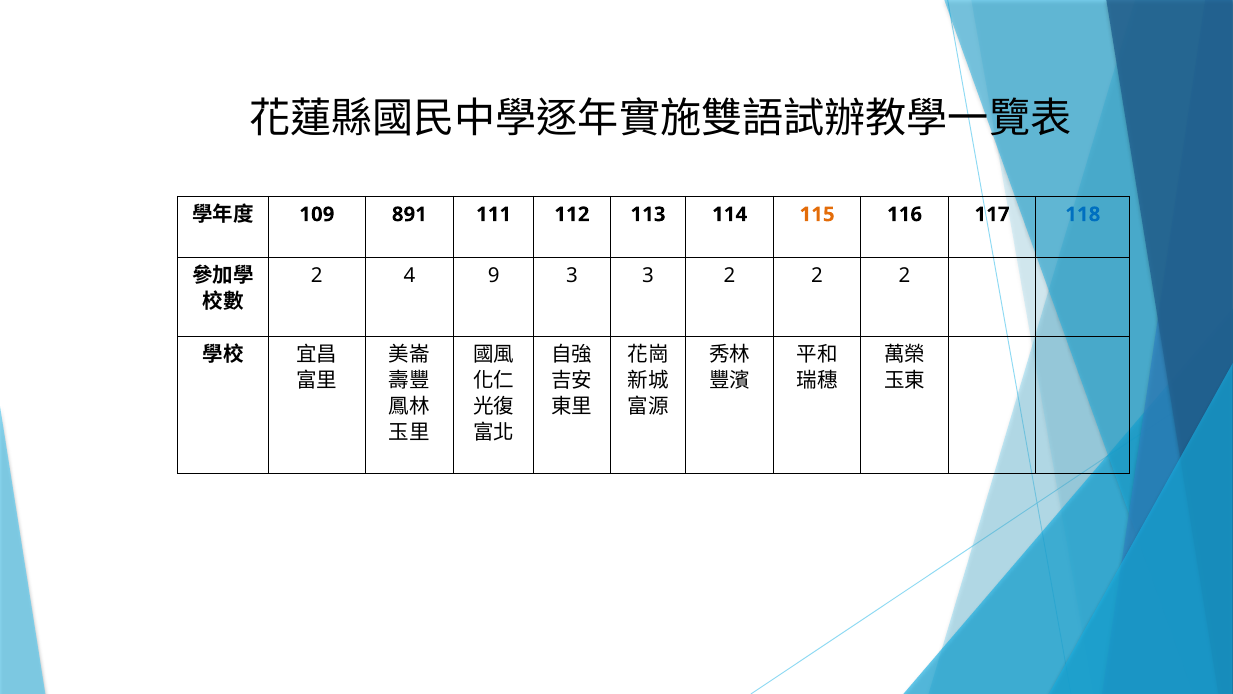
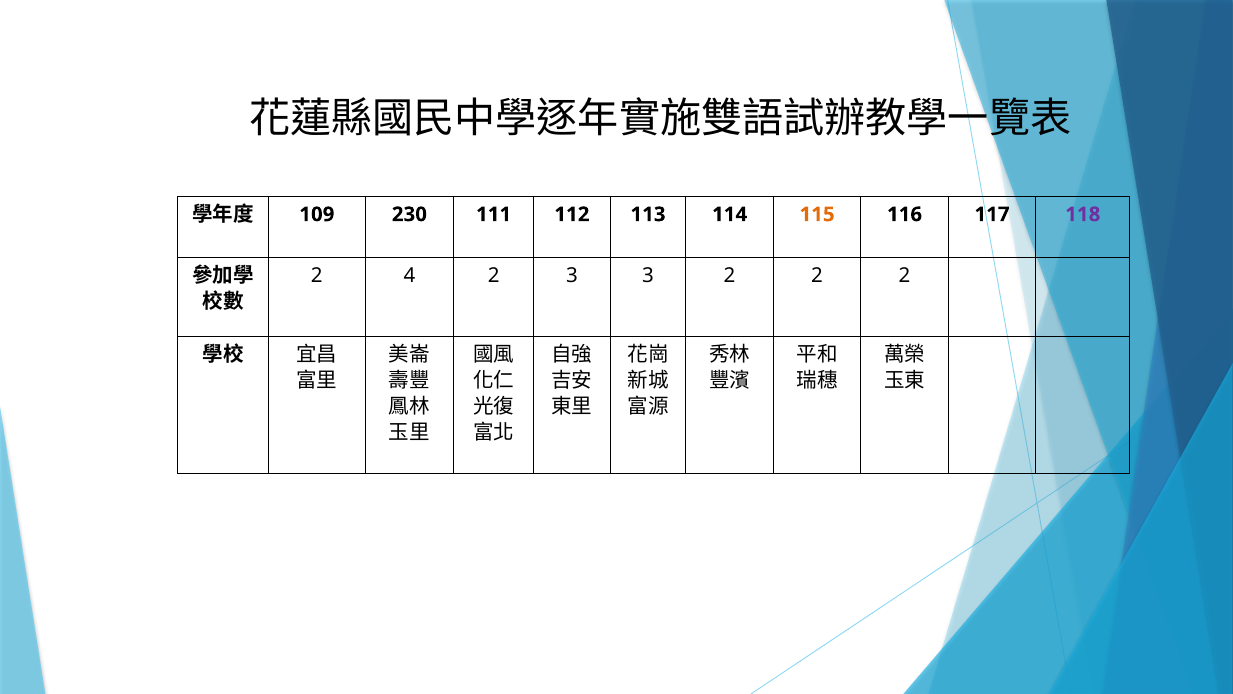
891: 891 -> 230 (409, 214)
118 colour: blue -> purple (1083, 214)
4 9: 9 -> 2 (494, 275)
